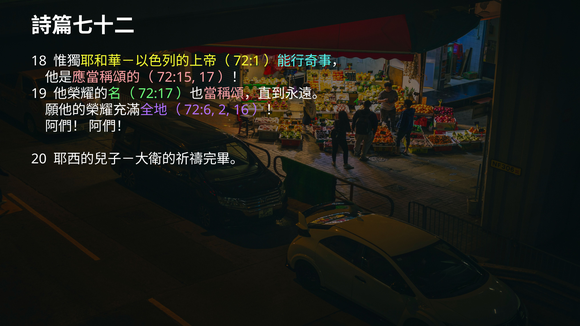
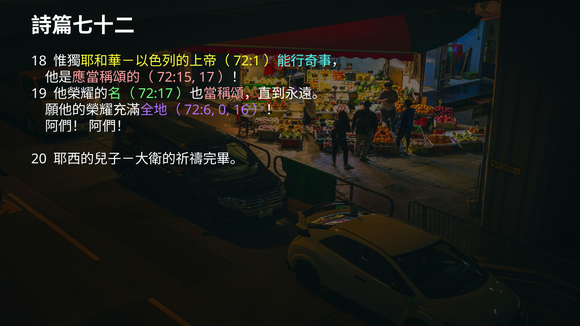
2: 2 -> 0 (224, 110)
